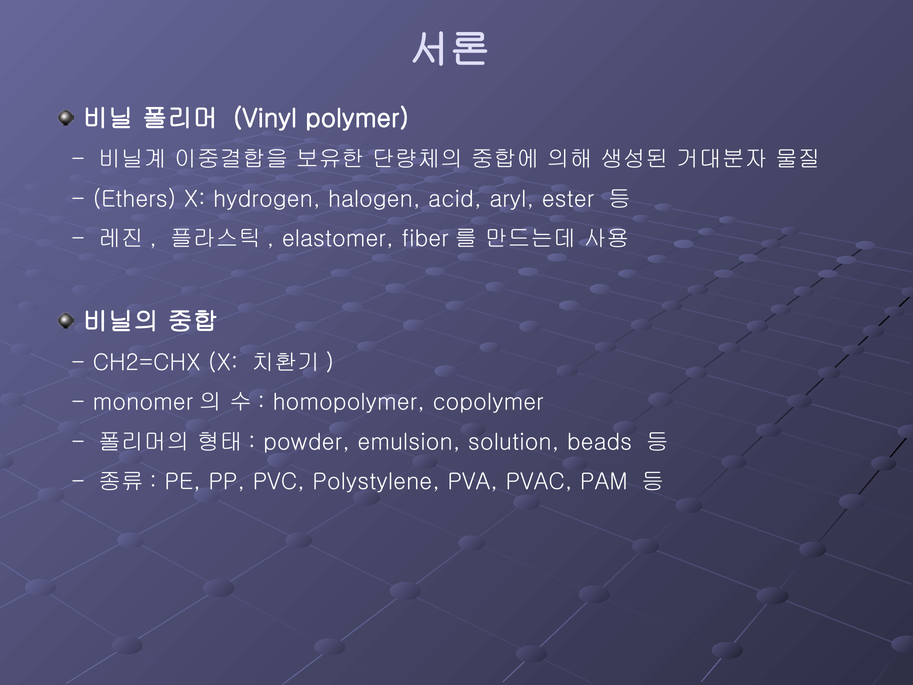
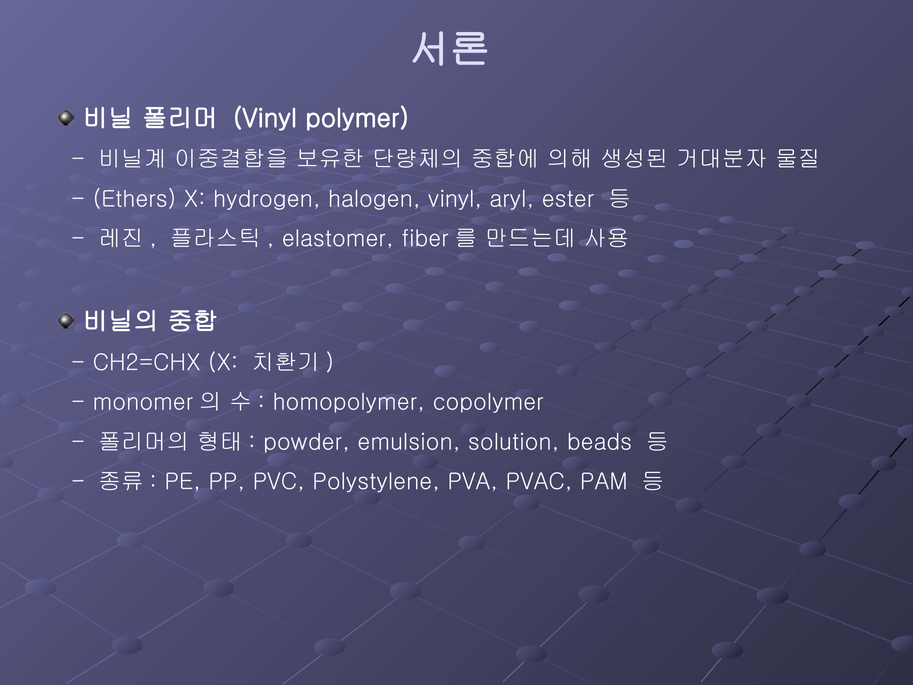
halogen acid: acid -> vinyl (455, 199)
